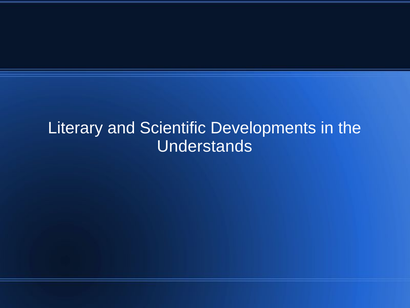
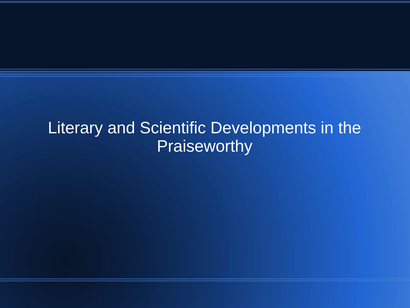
Understands: Understands -> Praiseworthy (205, 146)
